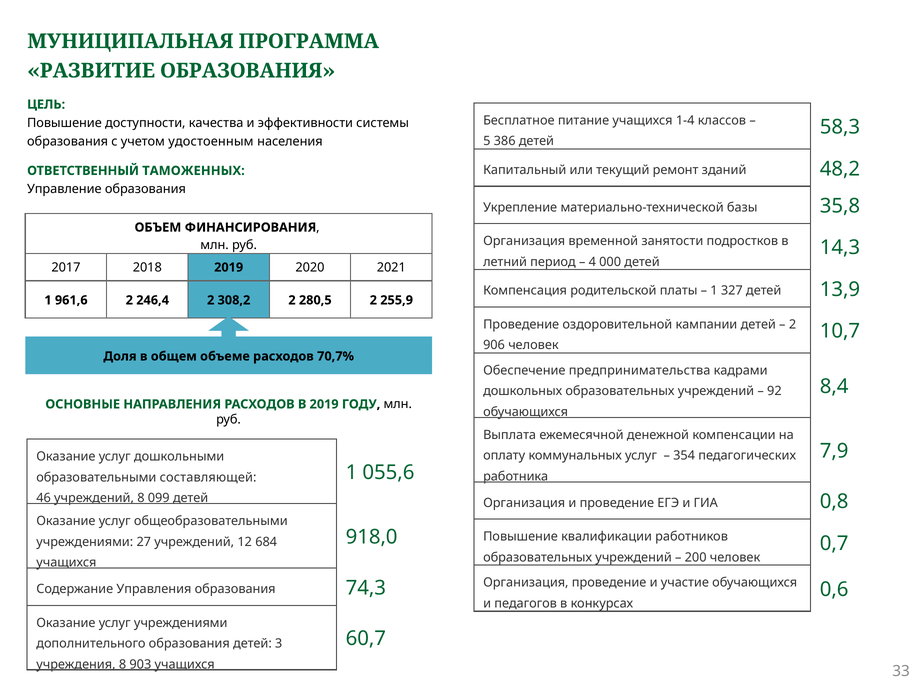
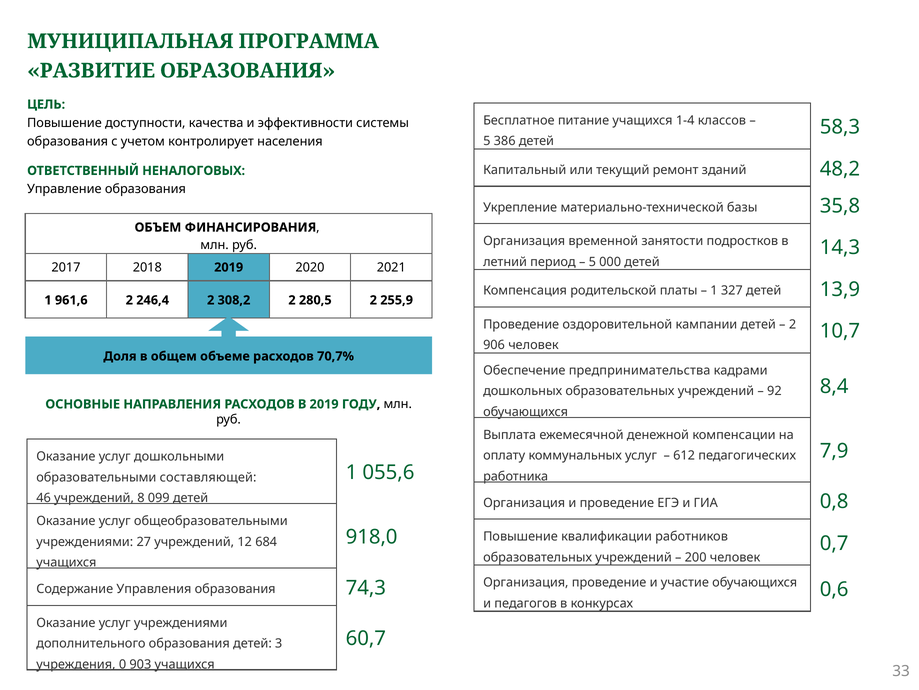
удостоенным: удостоенным -> контролирует (211, 141)
ТАМОЖЕННЫХ: ТАМОЖЕННЫХ -> НЕНАЛОГОВЫХ (194, 171)
4: 4 -> 5 (592, 262)
354: 354 -> 612 (684, 455)
учреждения 8: 8 -> 0 (123, 664)
